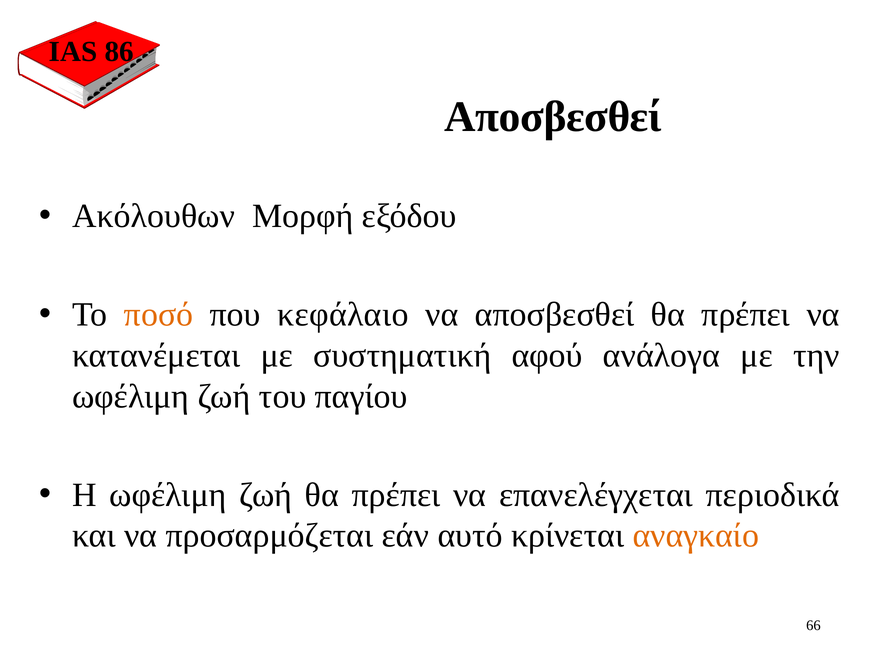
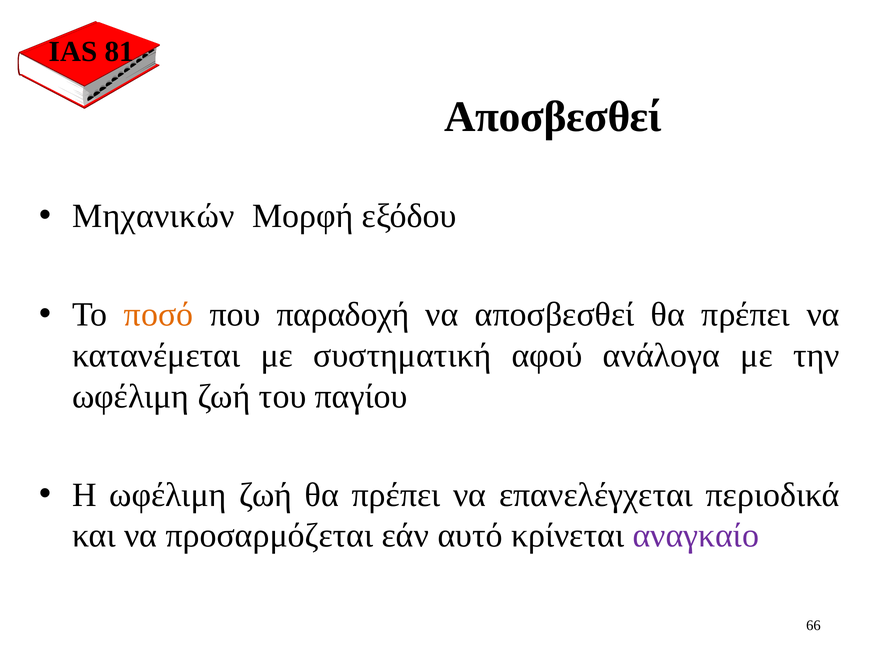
86: 86 -> 81 (119, 52)
Ακόλουθων: Ακόλουθων -> Μηχανικών (153, 216)
κεφάλαιο: κεφάλαιο -> παραδοχή (343, 315)
αναγκαίο colour: orange -> purple (696, 535)
